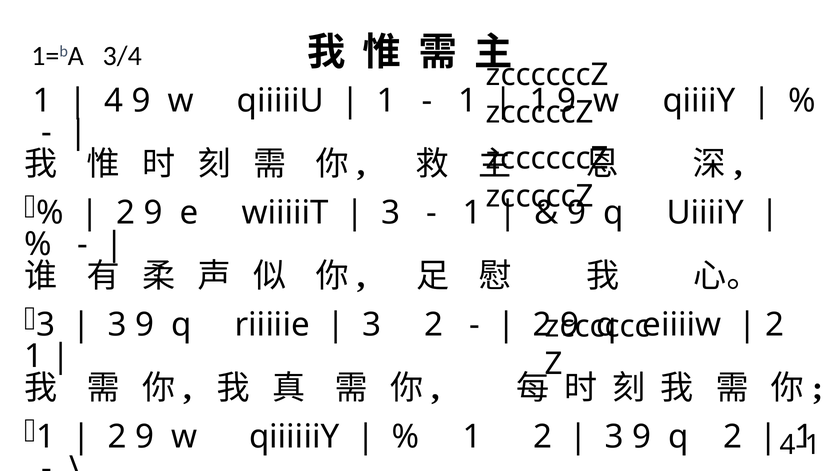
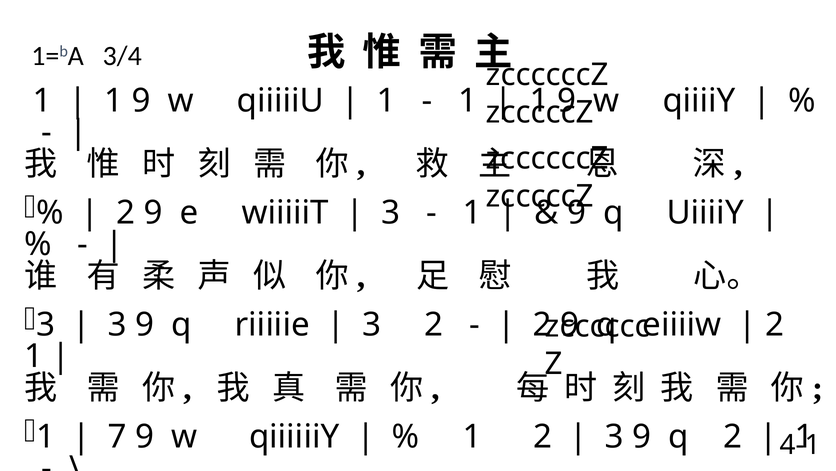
4: 4 -> 1 (114, 100)
2: 2 -> 7 (117, 436)
